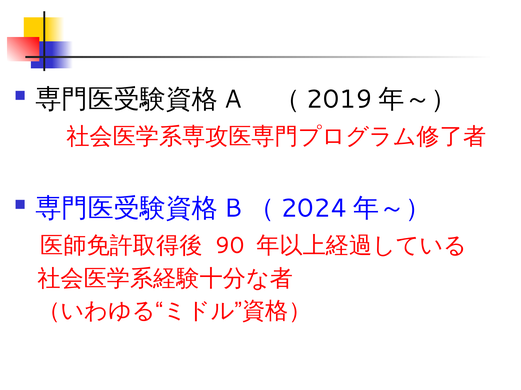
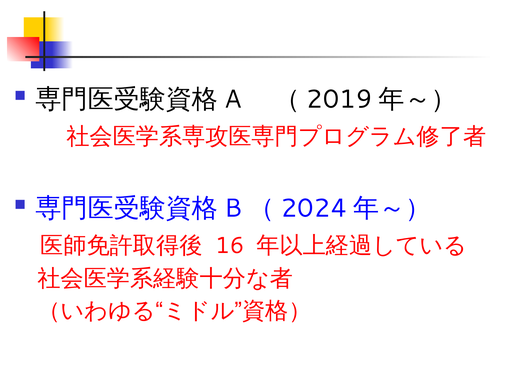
90: 90 -> 16 (230, 246)
